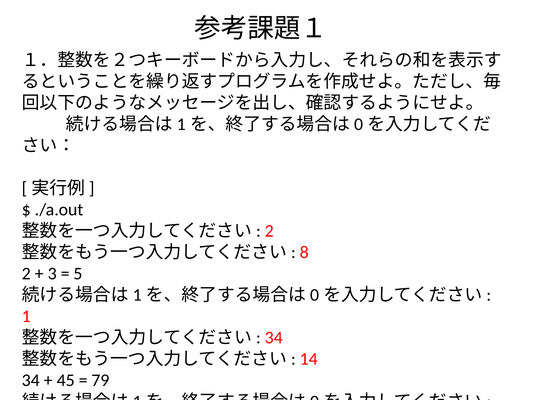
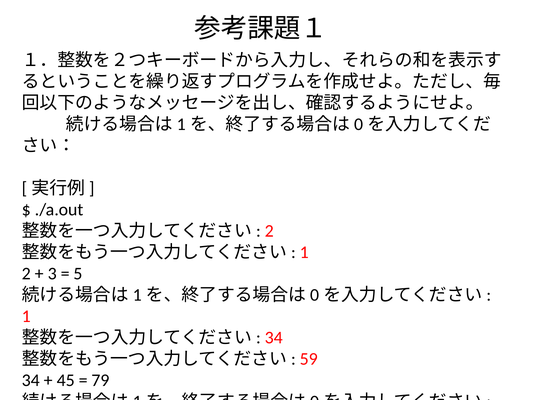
8: 8 -> 1 (304, 252)
14: 14 -> 59 (309, 359)
